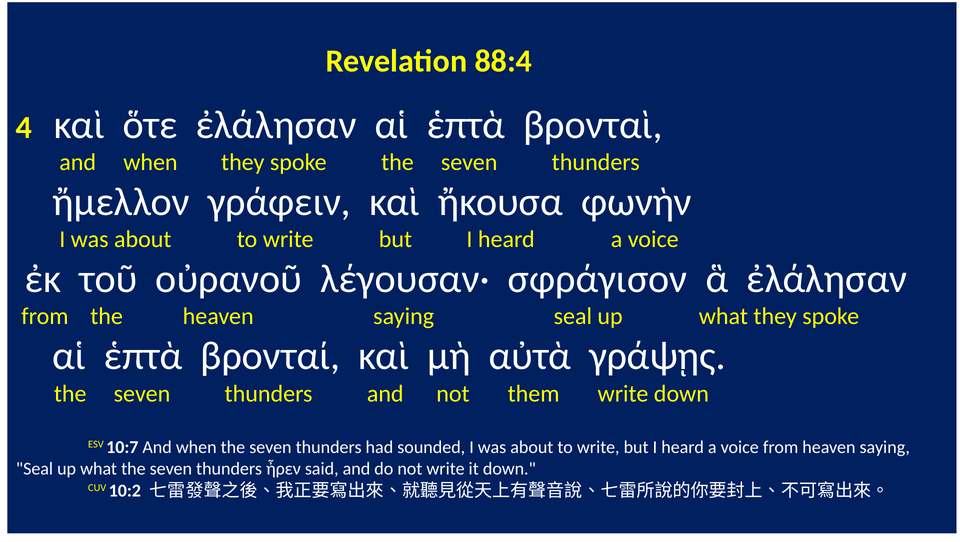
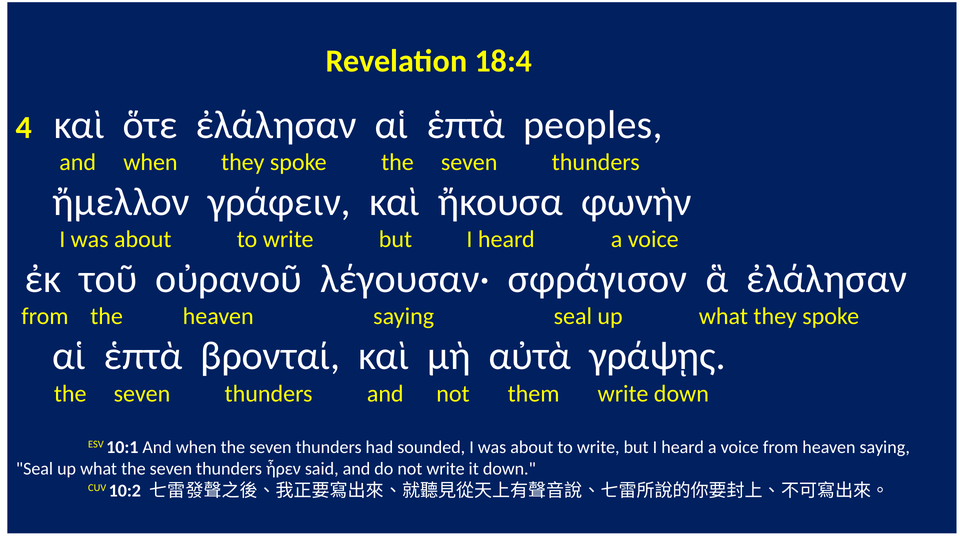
88:4: 88:4 -> 18:4 (503, 61)
βρονταὶ: βρονταὶ -> peoples (593, 125)
10:7: 10:7 -> 10:1 (122, 447)
